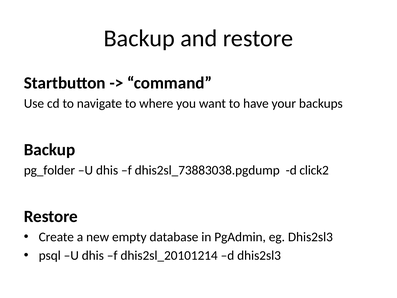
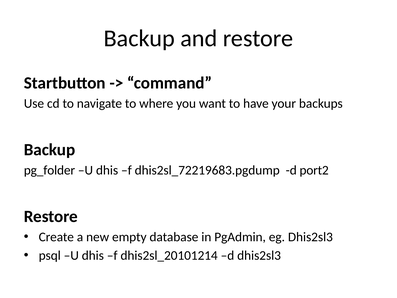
dhis2sl_73883038.pgdump: dhis2sl_73883038.pgdump -> dhis2sl_72219683.pgdump (207, 170)
click2: click2 -> port2 (314, 170)
